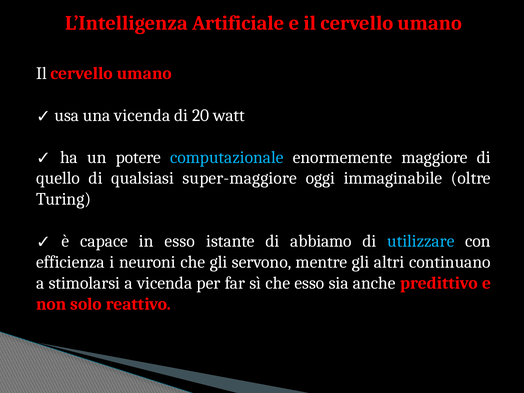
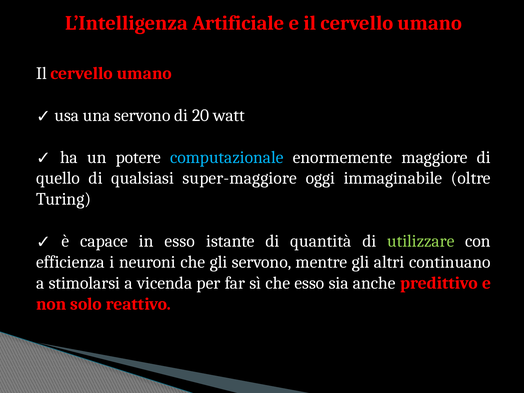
una vicenda: vicenda -> servono (142, 115)
abbiamo: abbiamo -> quantità (321, 241)
utilizzare colour: light blue -> light green (421, 241)
